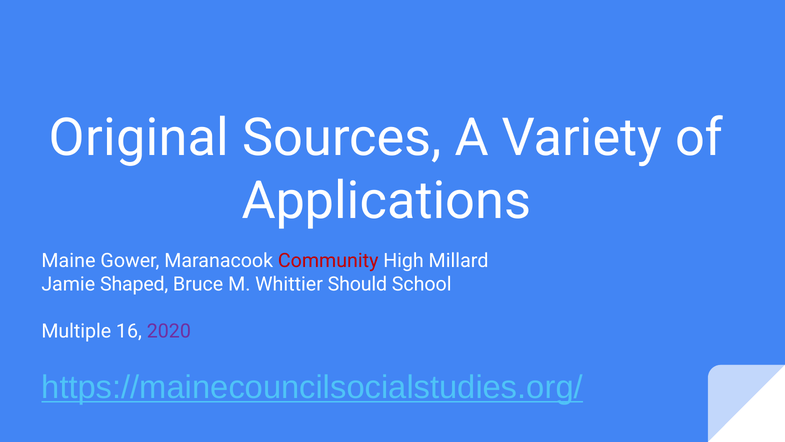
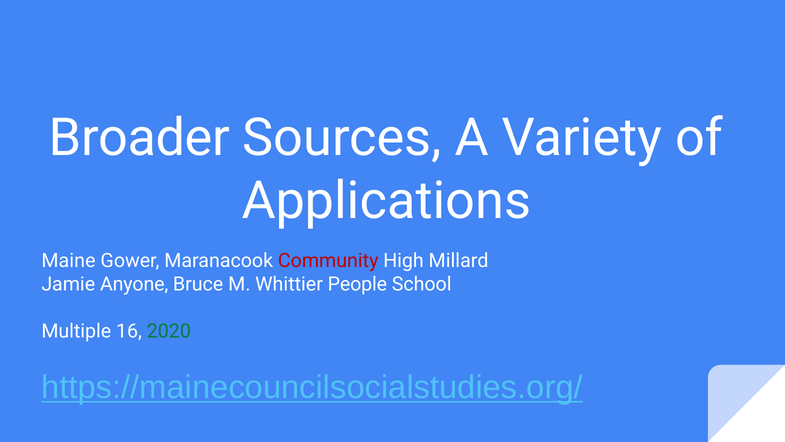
Original: Original -> Broader (139, 138)
Shaped: Shaped -> Anyone (134, 284)
Should: Should -> People (357, 284)
2020 colour: purple -> green (169, 331)
